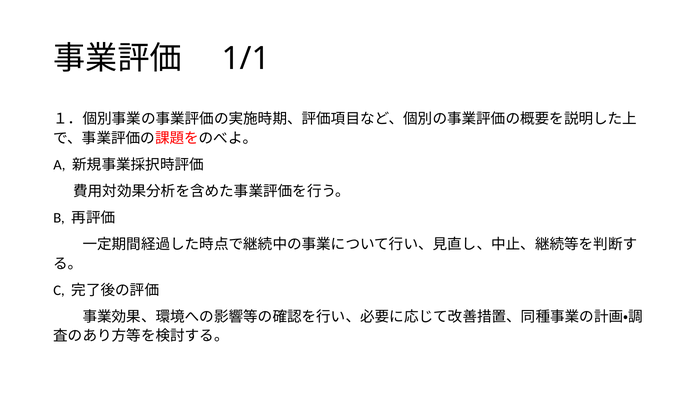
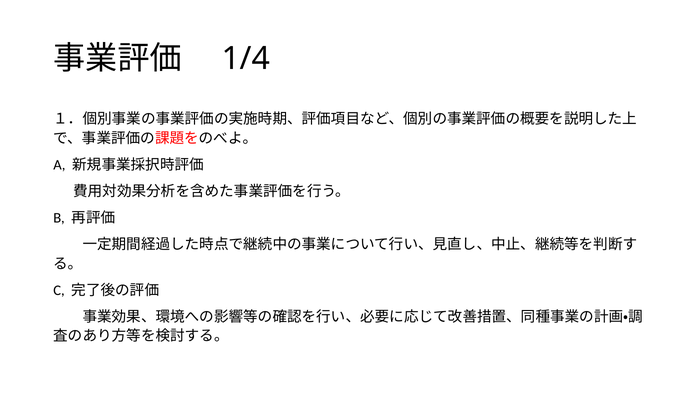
1/1: 1/1 -> 1/4 (246, 59)
